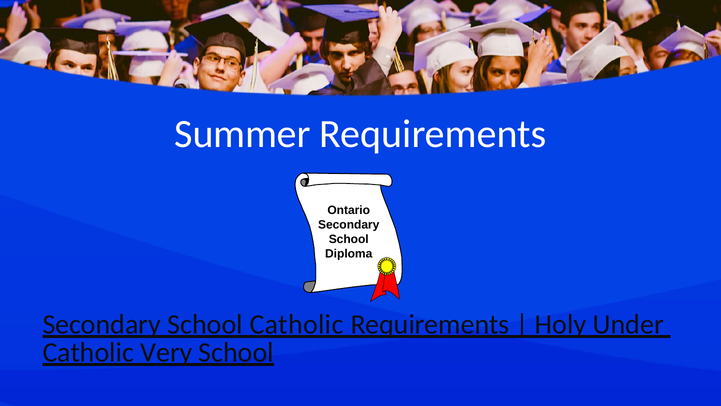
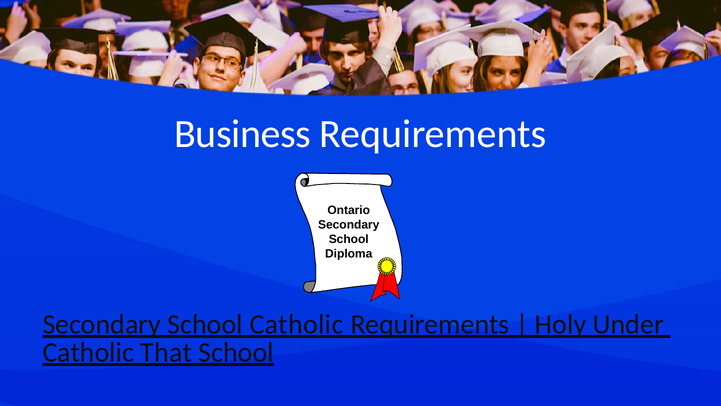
Summer: Summer -> Business (243, 134)
Very: Very -> That (166, 352)
